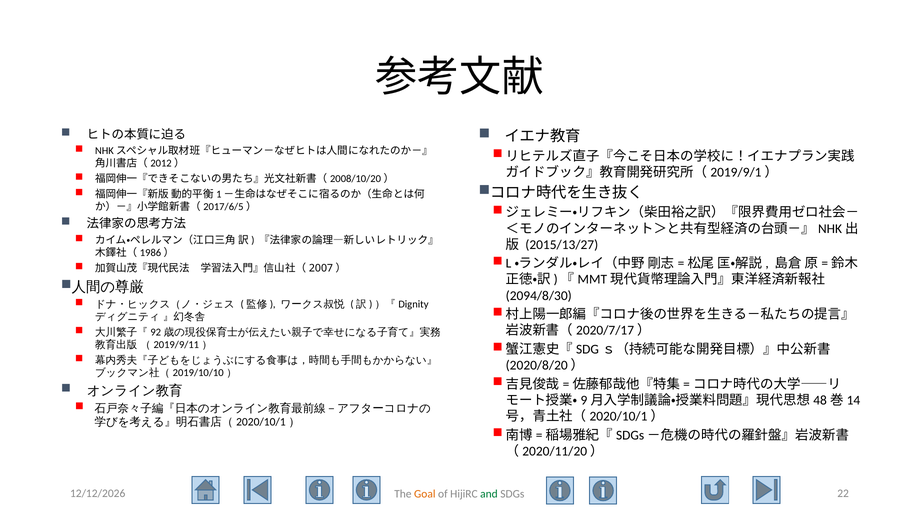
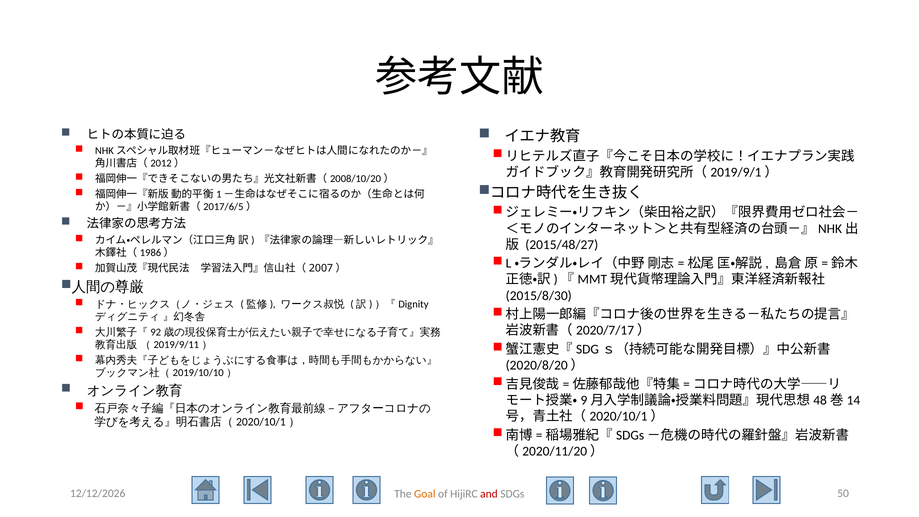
2015/13/27: 2015/13/27 -> 2015/48/27 (562, 245)
2094/8/30: 2094/8/30 -> 2015/8/30 (539, 296)
and colour: green -> red (489, 494)
22: 22 -> 50 (843, 494)
